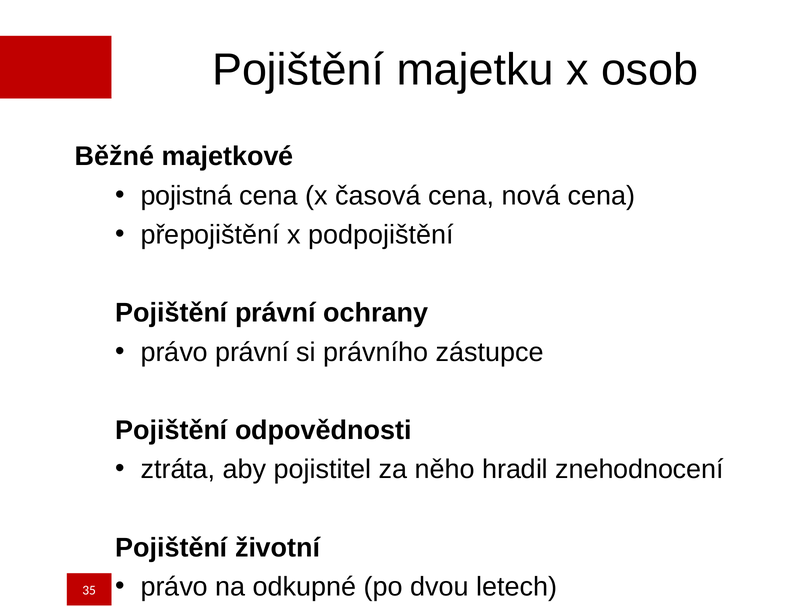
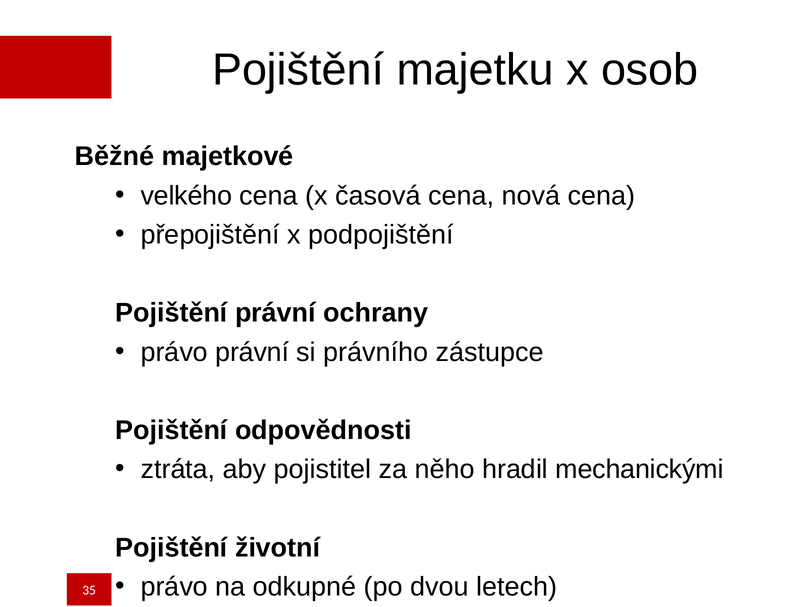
pojistná: pojistná -> velkého (186, 196)
znehodnocení: znehodnocení -> mechanickými (640, 469)
